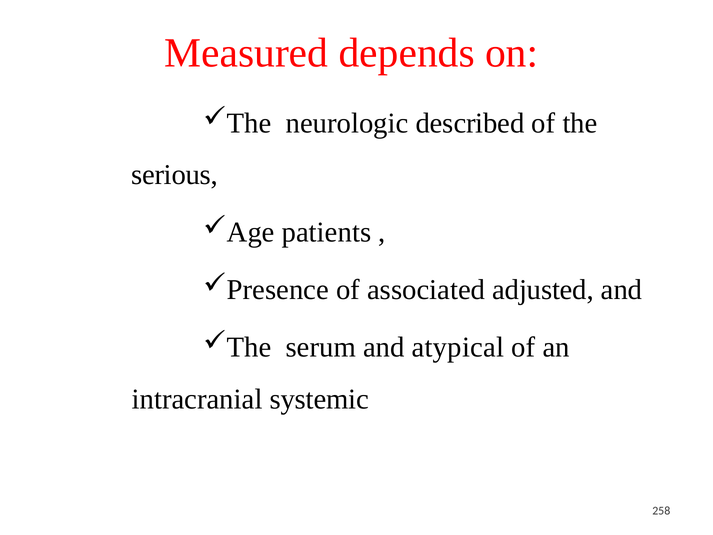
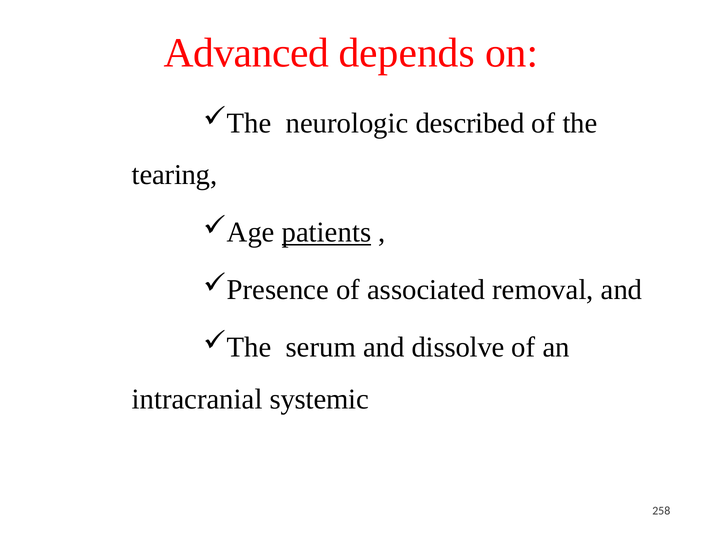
Measured: Measured -> Advanced (246, 53)
serious: serious -> tearing (175, 175)
patients underline: none -> present (326, 232)
adjusted: adjusted -> removal (543, 290)
atypical: atypical -> dissolve (458, 347)
